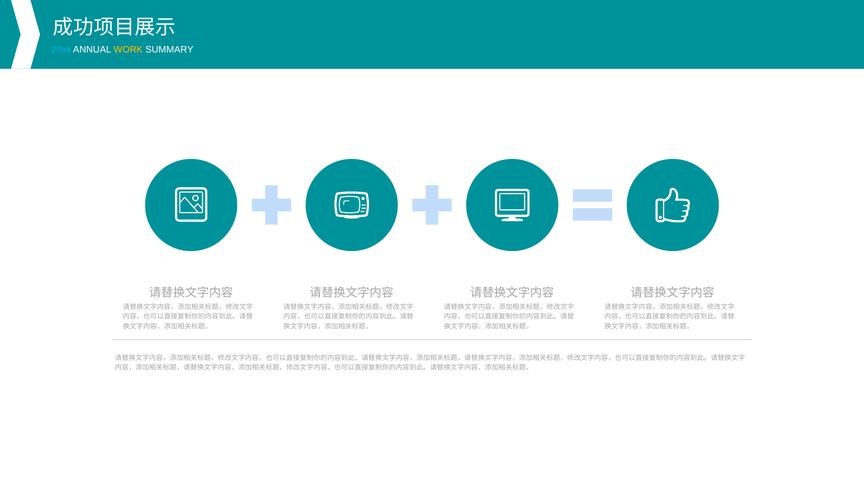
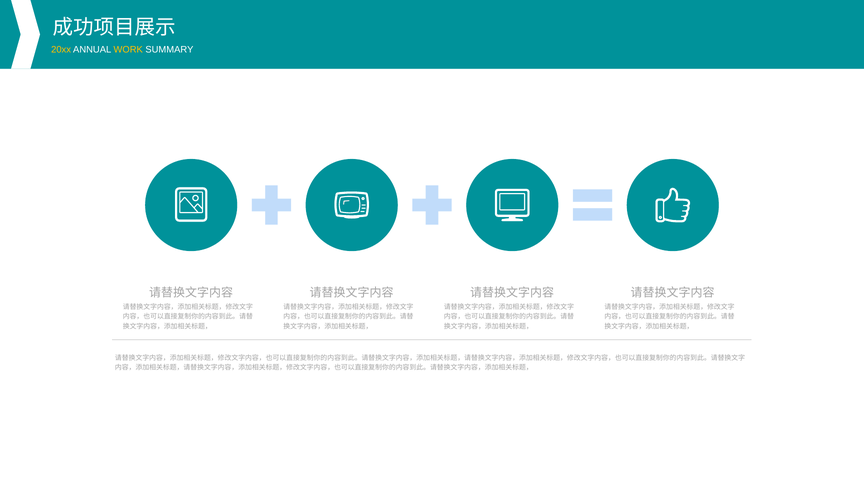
20xx colour: light blue -> yellow (61, 50)
